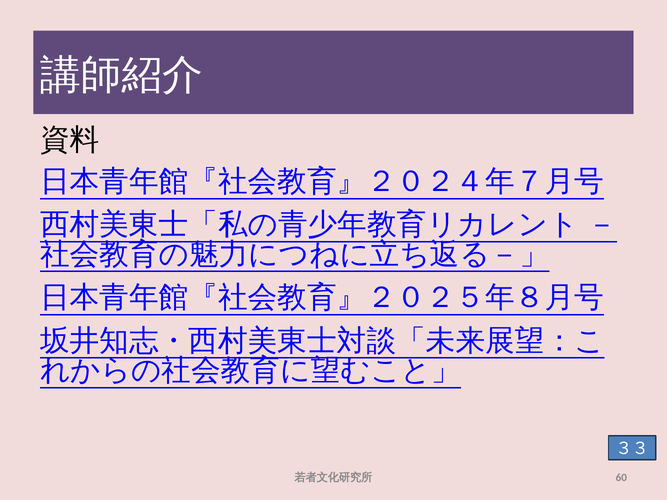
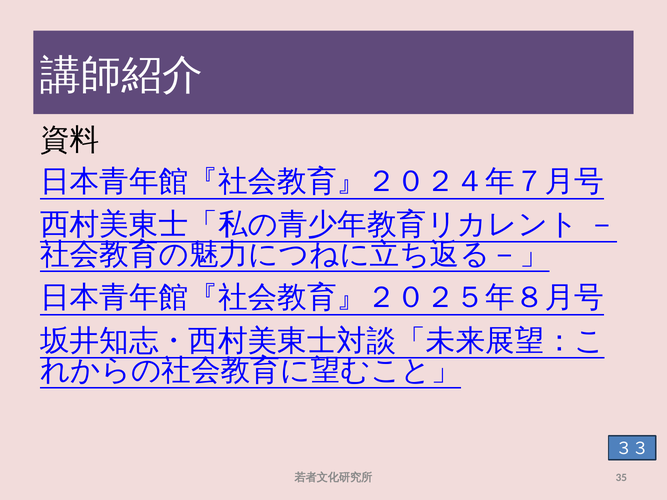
60: 60 -> 35 (621, 478)
